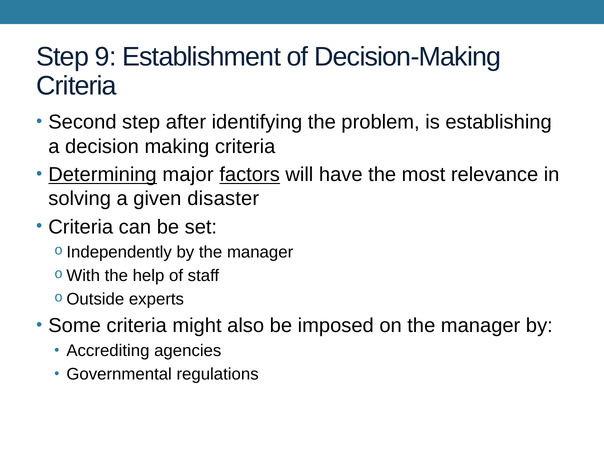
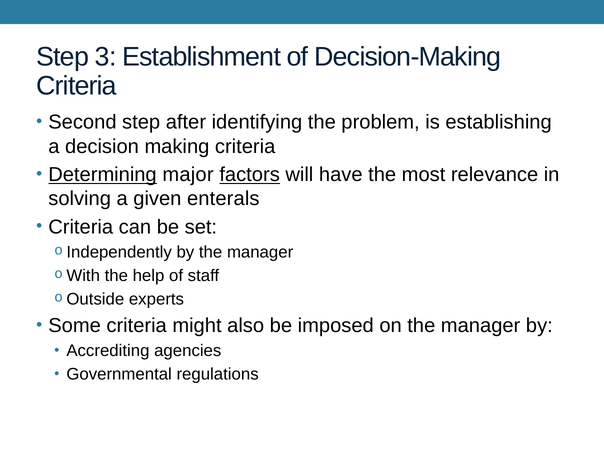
9: 9 -> 3 (106, 57)
disaster: disaster -> enterals (223, 199)
